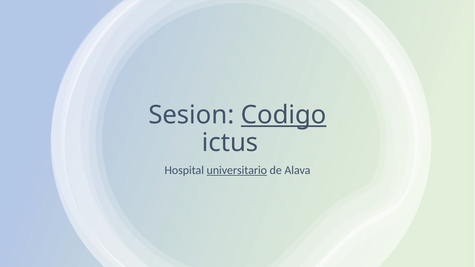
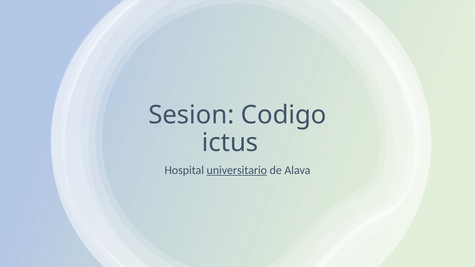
Codigo underline: present -> none (284, 115)
